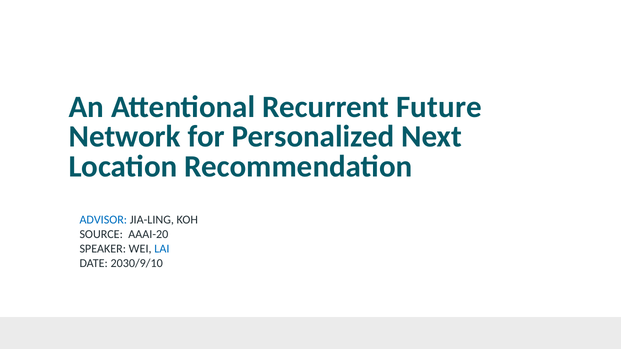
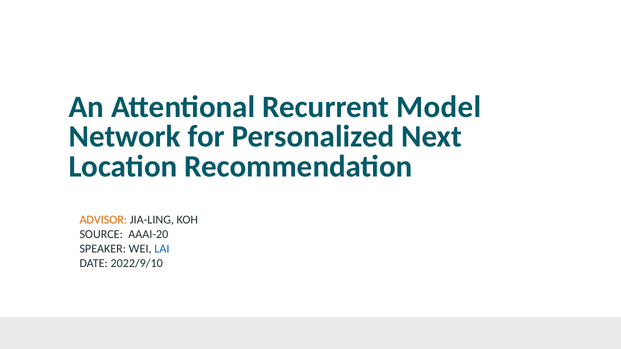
Future: Future -> Model (439, 107)
ADVISOR colour: blue -> orange (103, 220)
2030/9/10: 2030/9/10 -> 2022/9/10 (137, 264)
